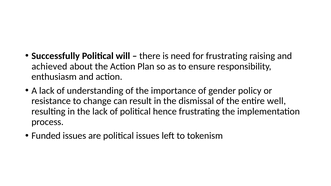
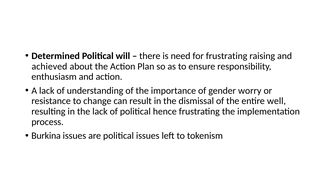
Successfully: Successfully -> Determined (56, 56)
policy: policy -> worry (250, 91)
Funded: Funded -> Burkina (46, 136)
